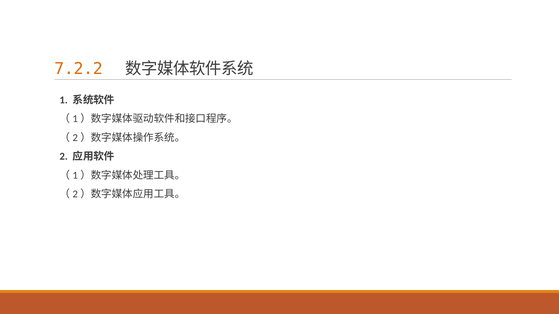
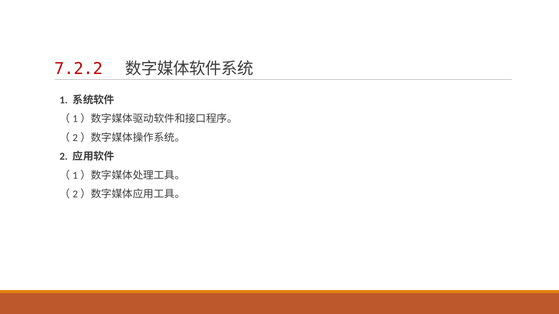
7.2.2 colour: orange -> red (78, 69)
